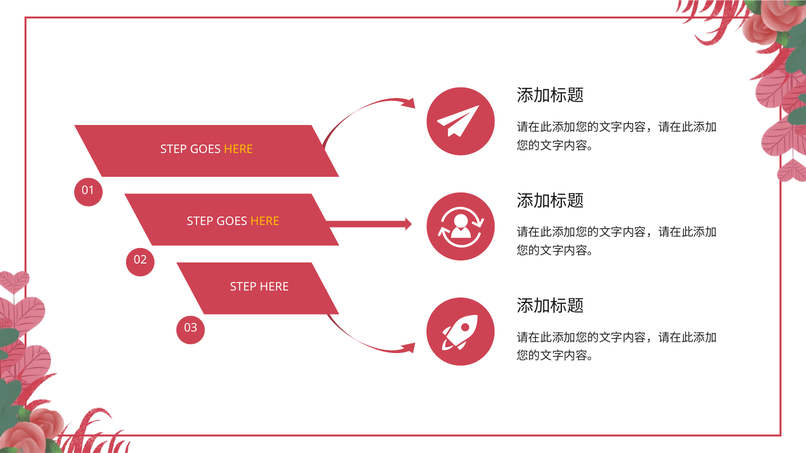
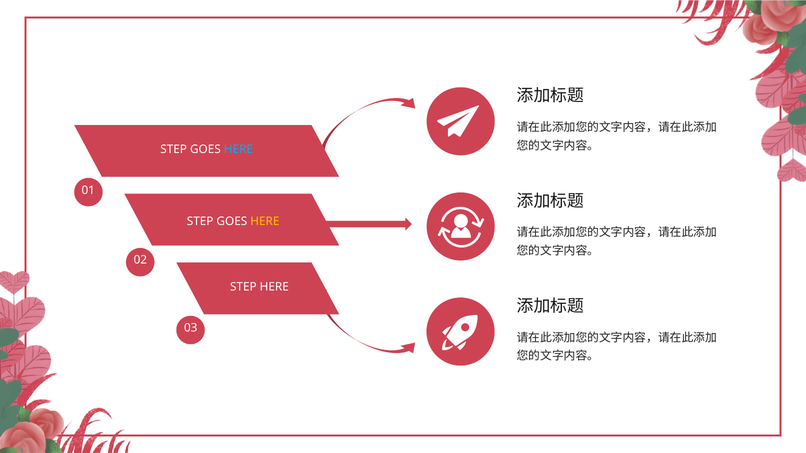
HERE colour: yellow -> light blue (238, 149)
